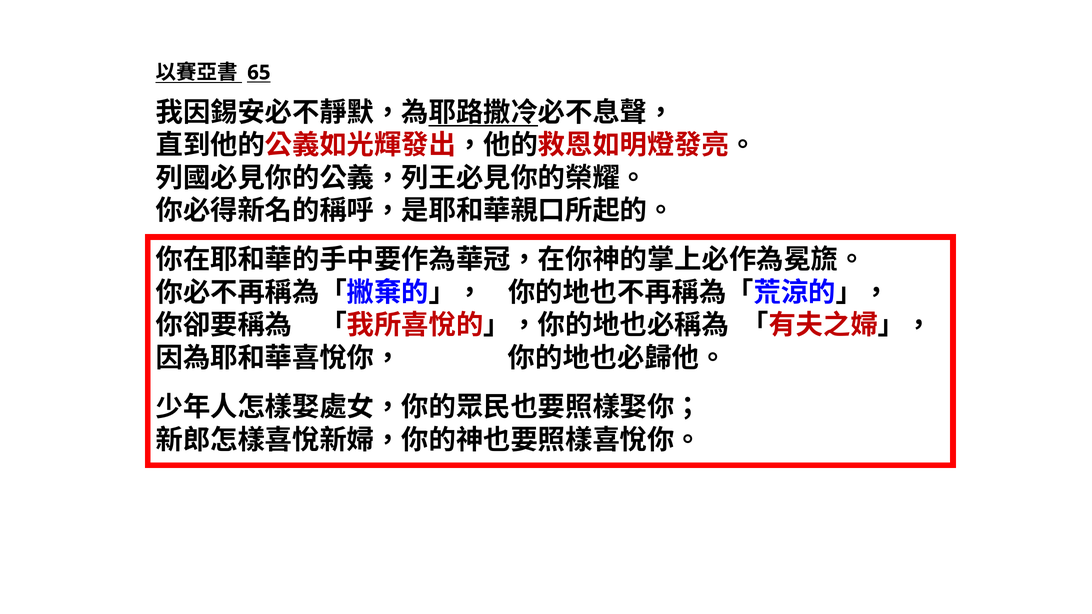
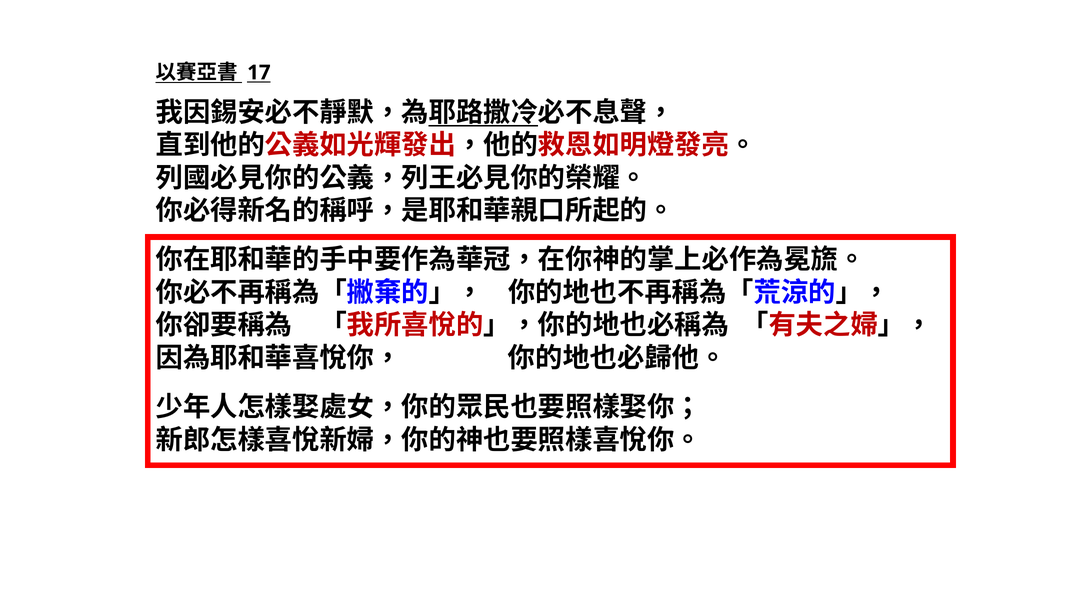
65: 65 -> 17 (259, 73)
